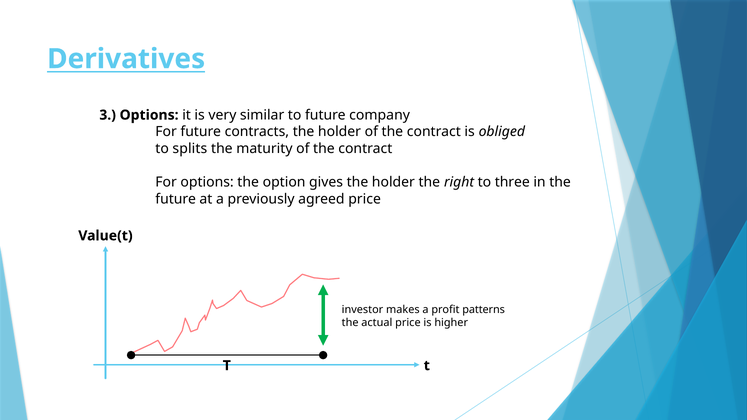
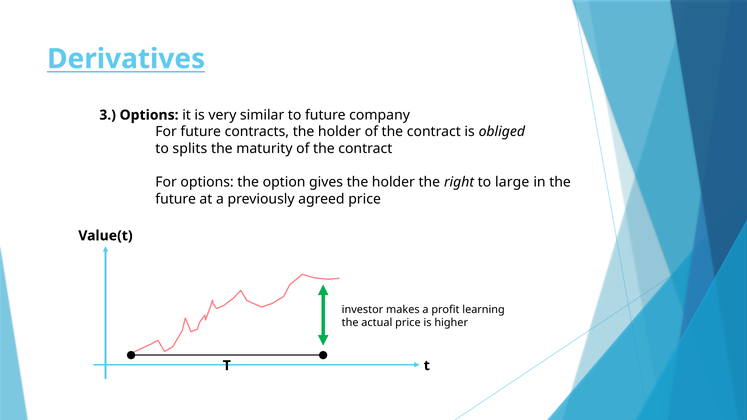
three: three -> large (512, 182)
patterns: patterns -> learning (484, 310)
